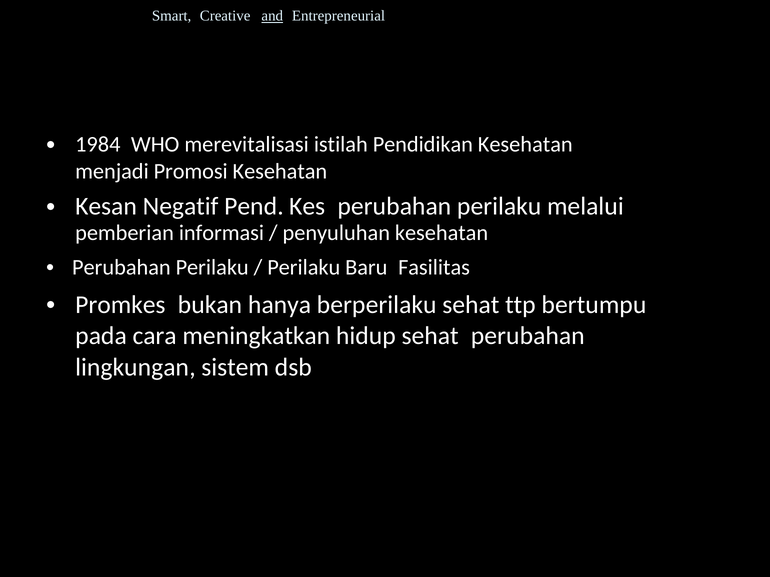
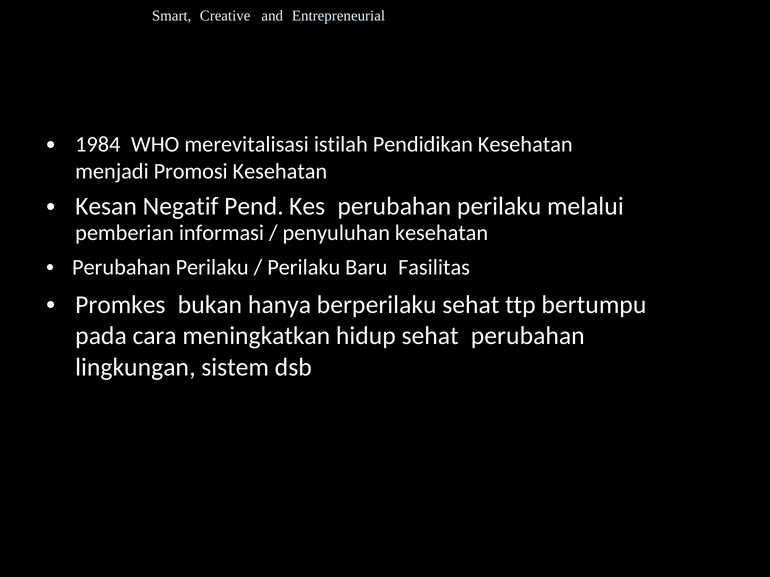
and underline: present -> none (272, 16)
